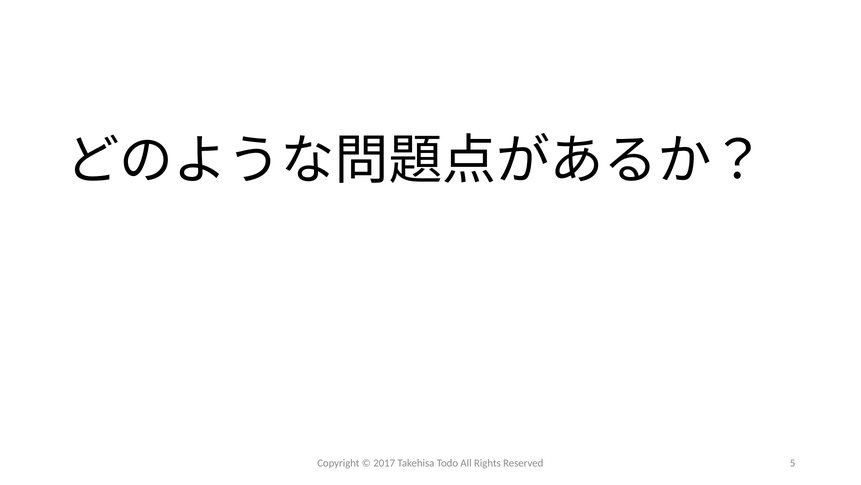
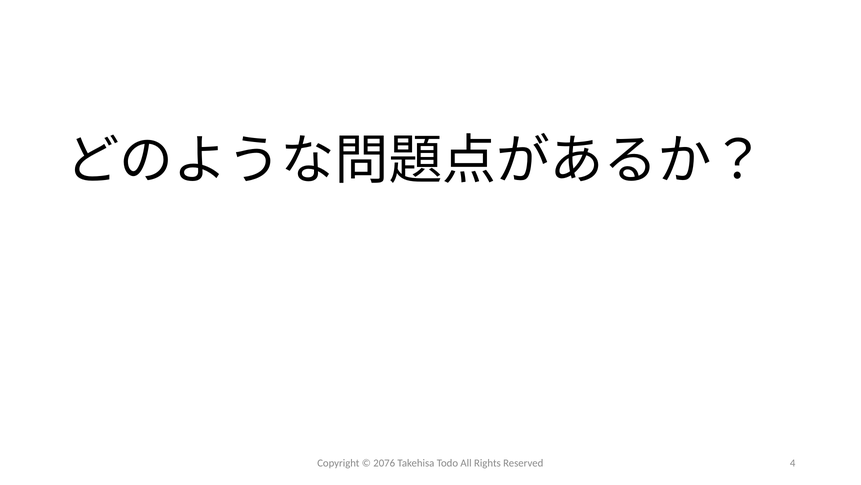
2017: 2017 -> 2076 (384, 463)
5: 5 -> 4 (793, 462)
